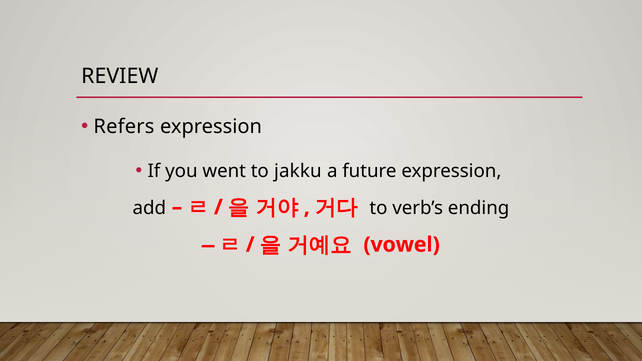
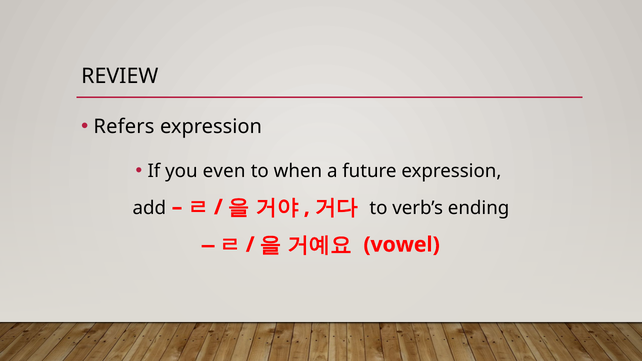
went: went -> even (224, 171)
jakku: jakku -> when (298, 171)
